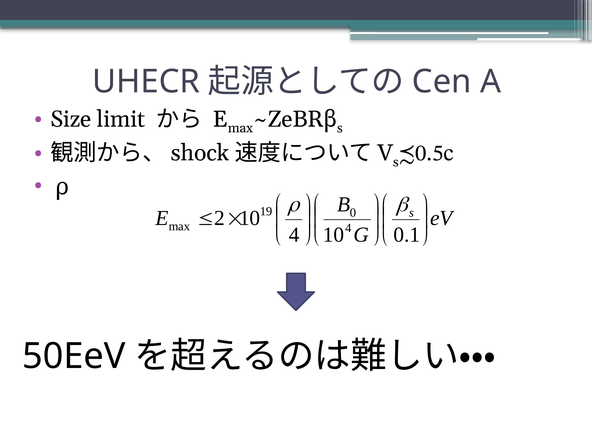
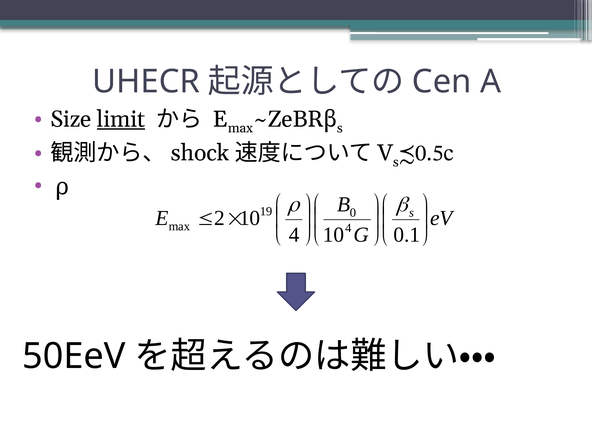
limit underline: none -> present (121, 119)
